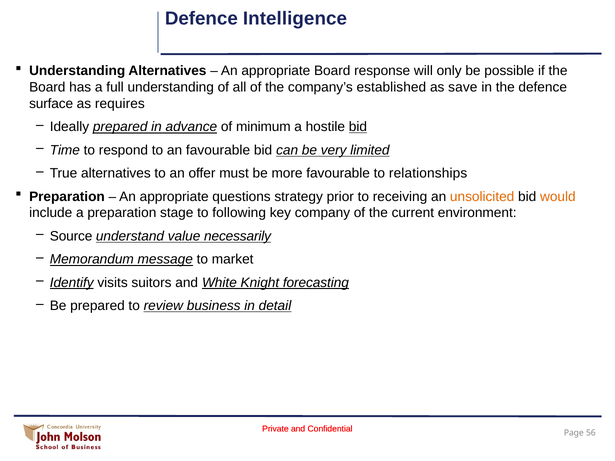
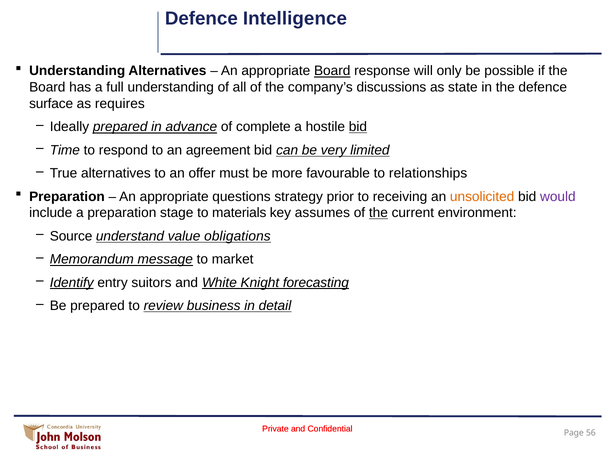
Board underline: none -> present (332, 71)
established: established -> discussions (391, 87)
save: save -> state (463, 87)
minimum: minimum -> complete (263, 127)
an favourable: favourable -> agreement (218, 150)
would colour: orange -> purple (558, 197)
following: following -> materials (239, 213)
company: company -> assumes (322, 213)
the underline: none -> present (378, 213)
necessarily: necessarily -> obligations (237, 236)
visits: visits -> entry (113, 283)
